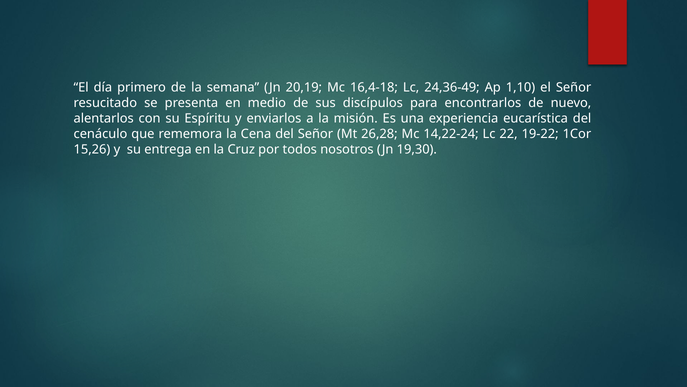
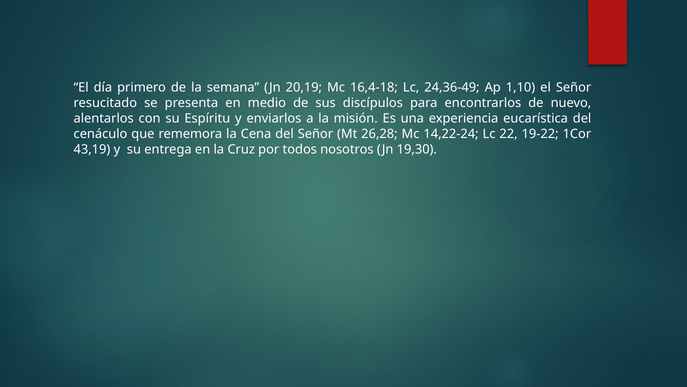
15,26: 15,26 -> 43,19 (92, 149)
